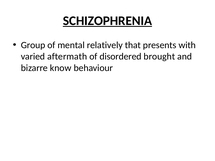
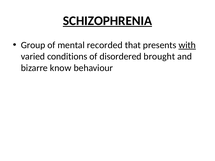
relatively: relatively -> recorded (105, 45)
with underline: none -> present (187, 45)
aftermath: aftermath -> conditions (67, 57)
